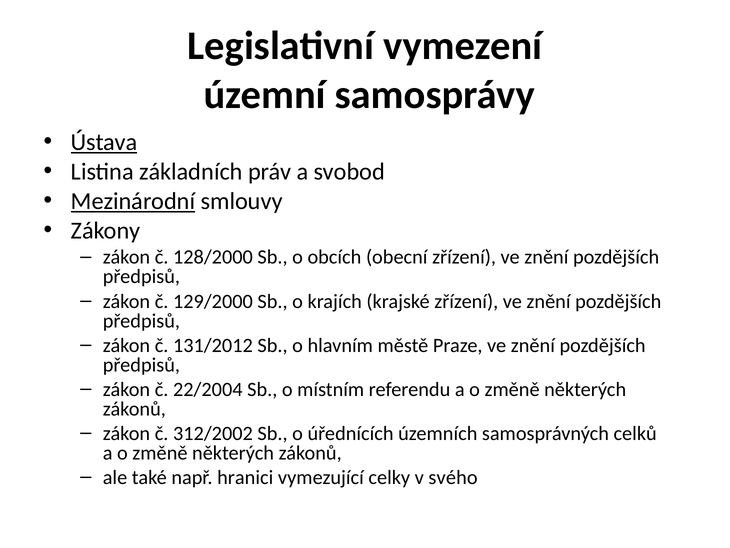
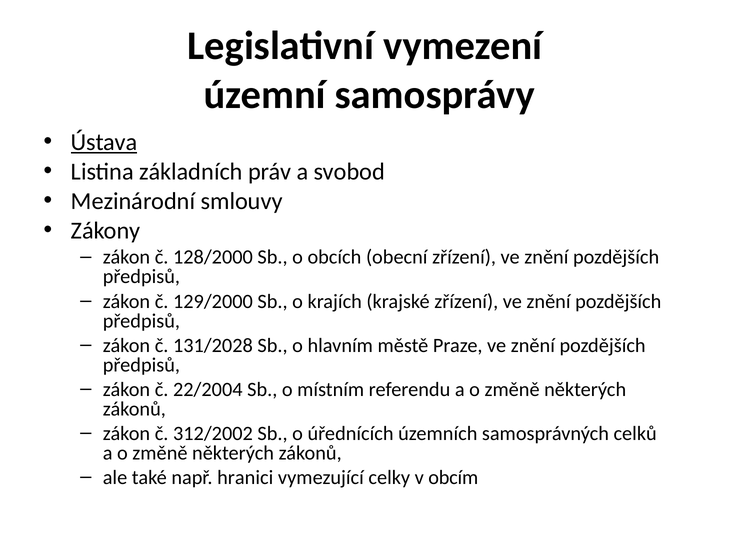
Mezinárodní underline: present -> none (133, 201)
131/2012: 131/2012 -> 131/2028 (213, 345)
svého: svého -> obcím (453, 477)
